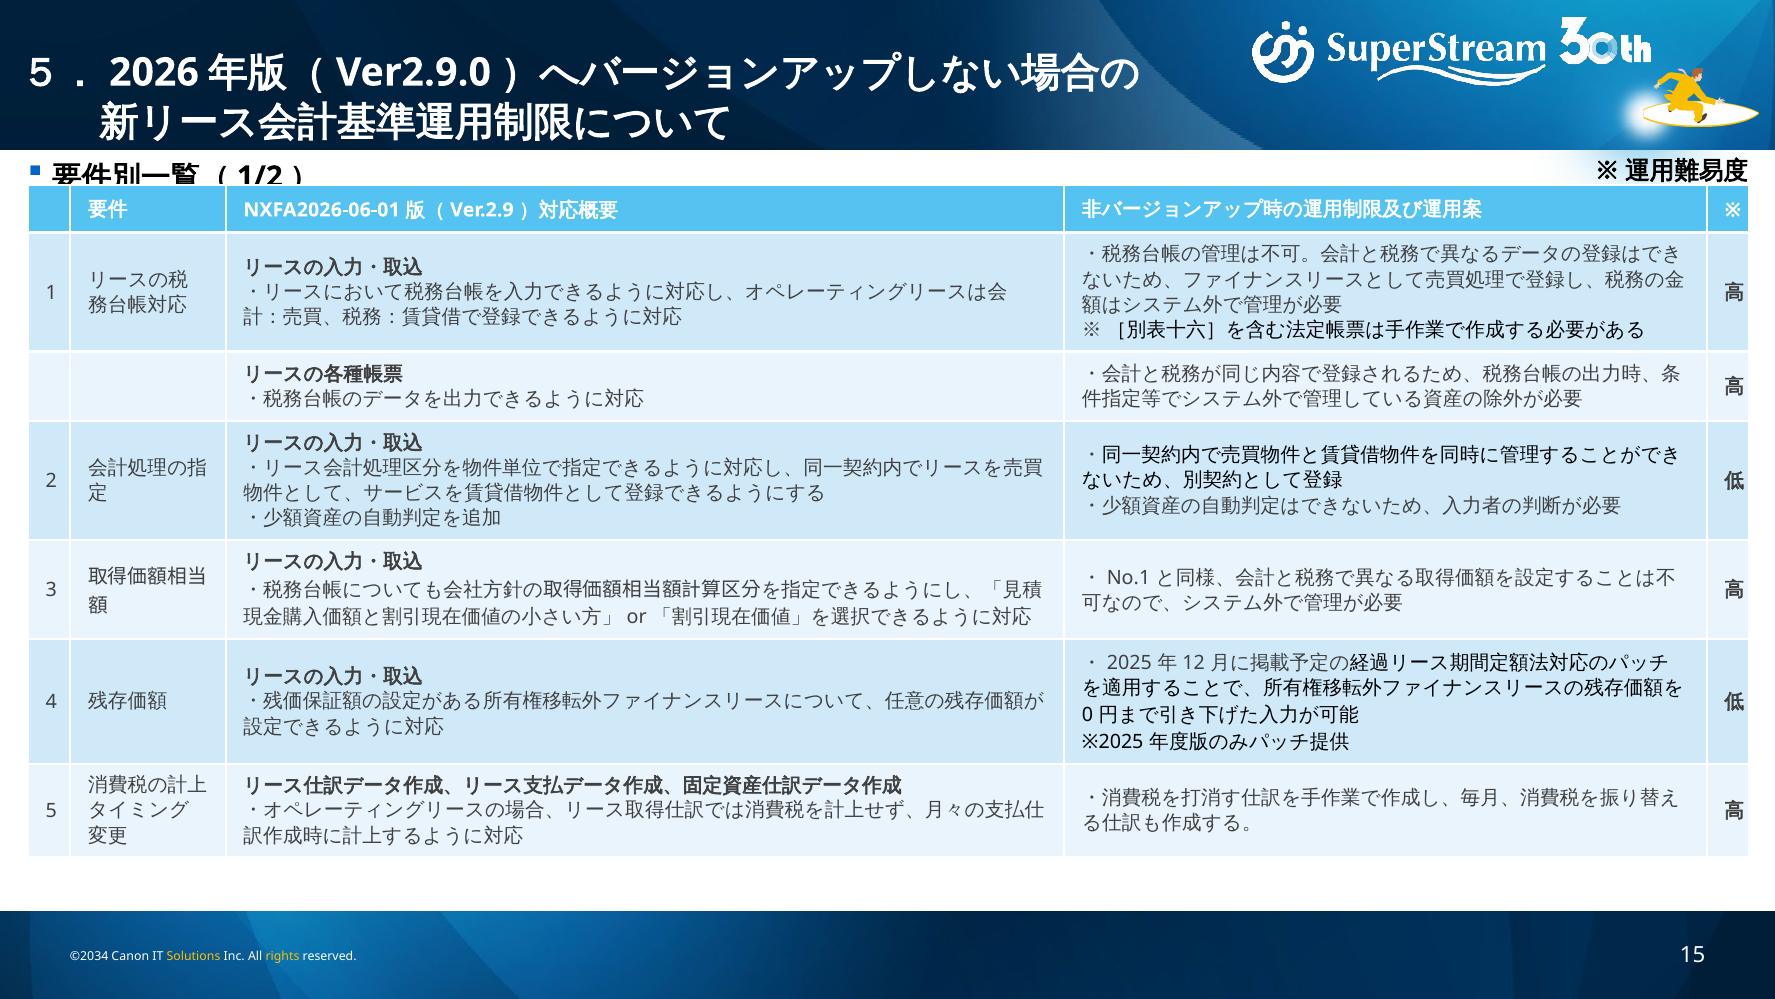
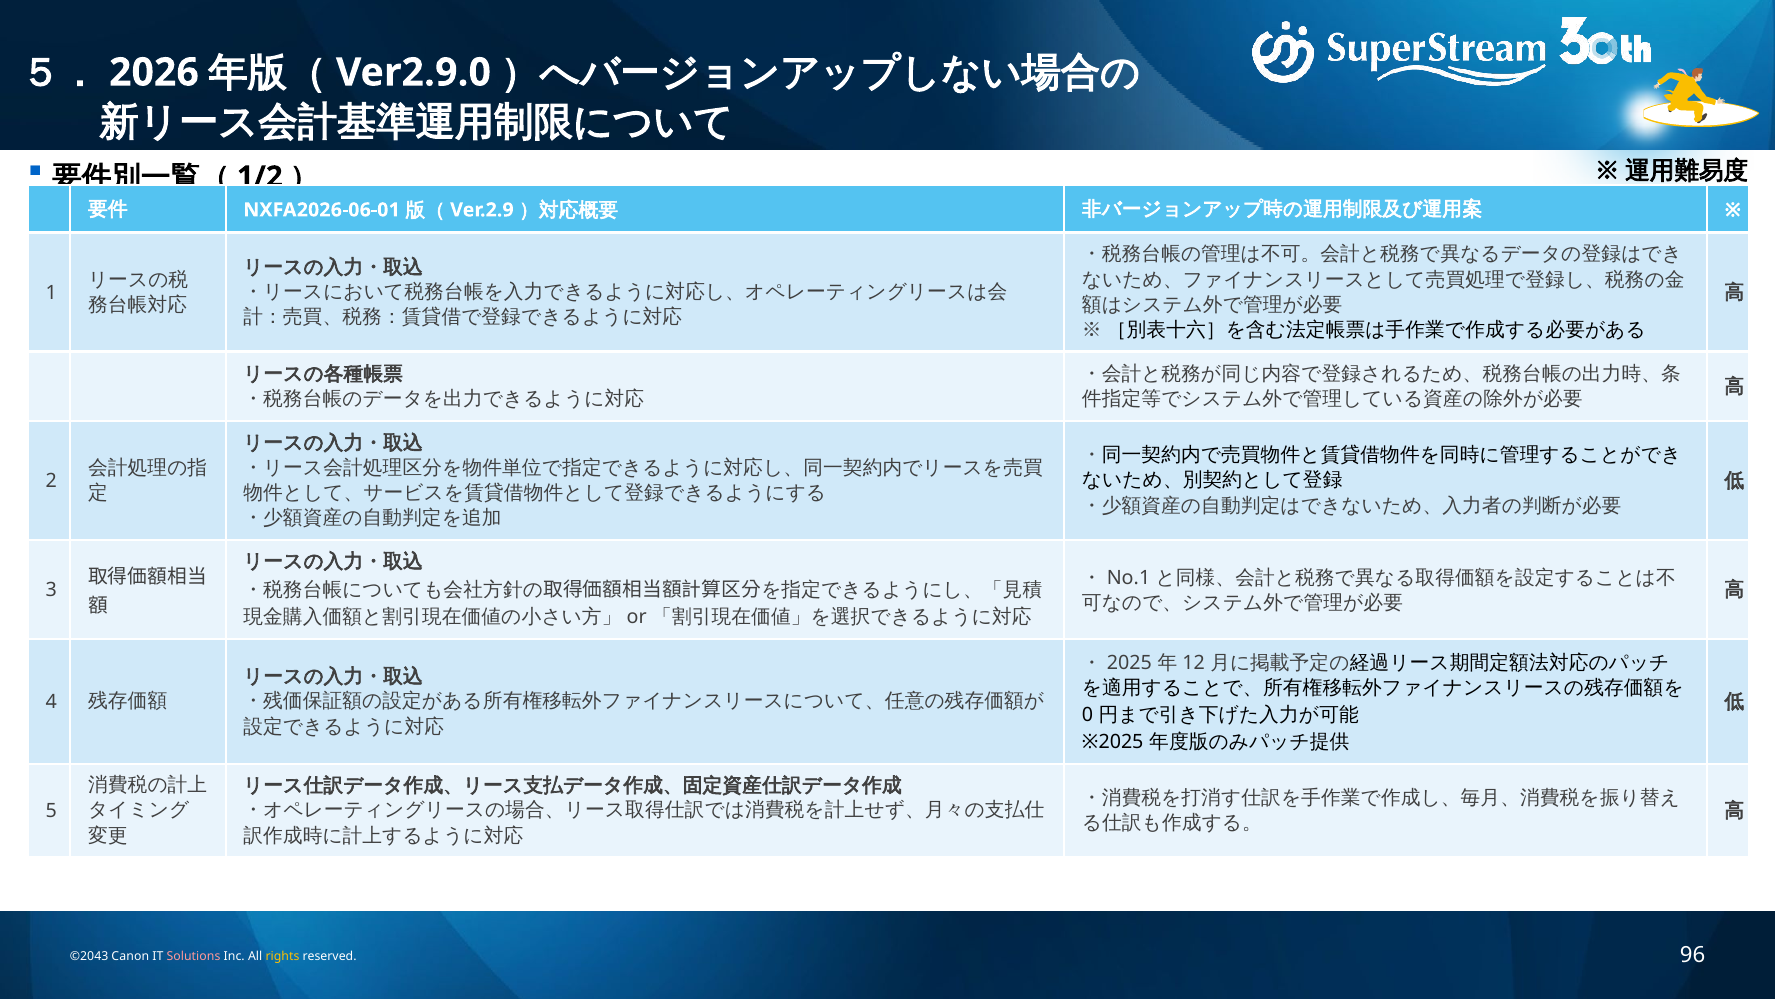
©2034: ©2034 -> ©2043 (89, 956)
Solutions colour: yellow -> pink (194, 956)
15: 15 -> 96 (1693, 954)
